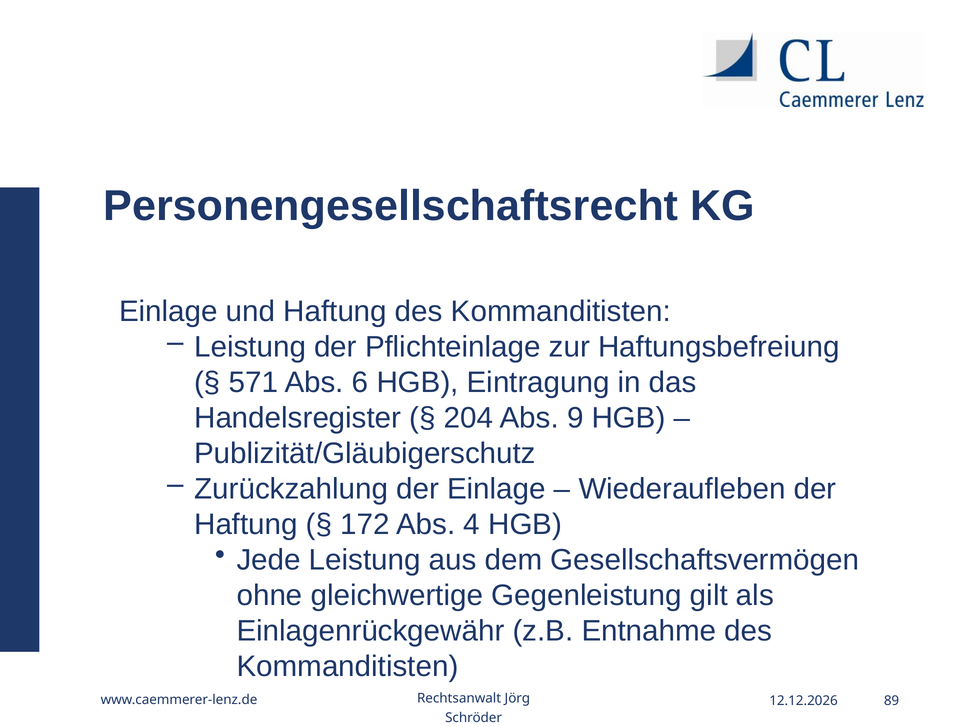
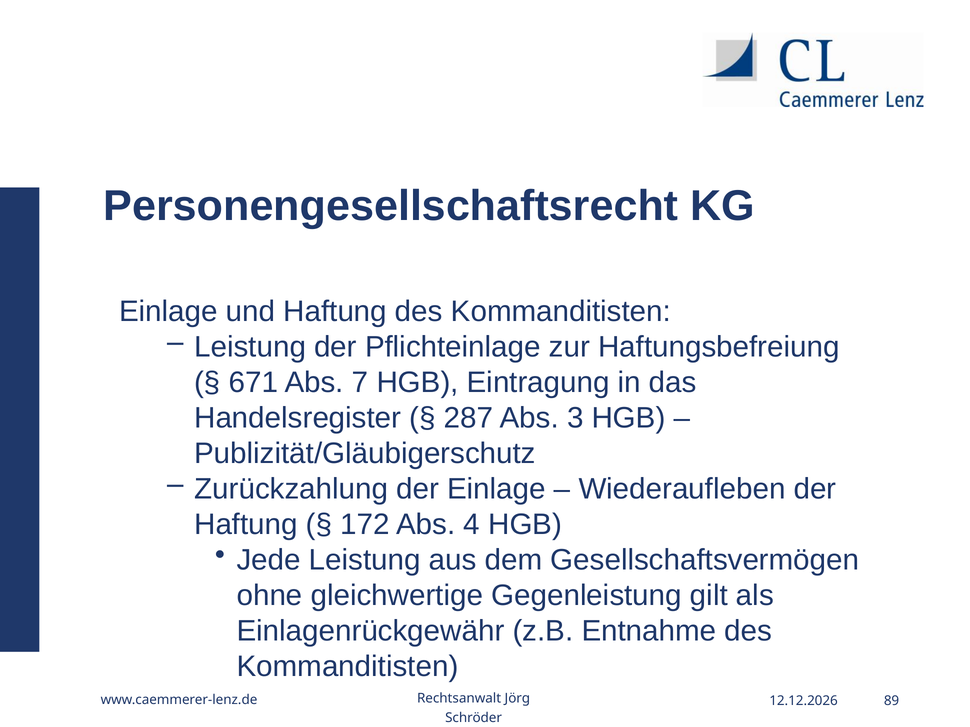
571: 571 -> 671 (253, 383)
6: 6 -> 7 (360, 383)
204: 204 -> 287 (469, 418)
9: 9 -> 3 (575, 418)
